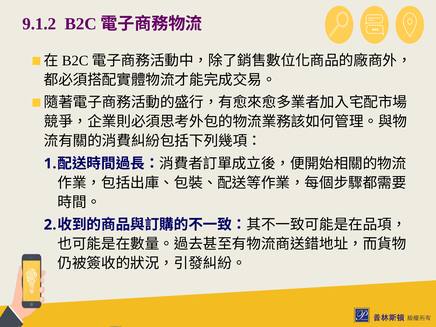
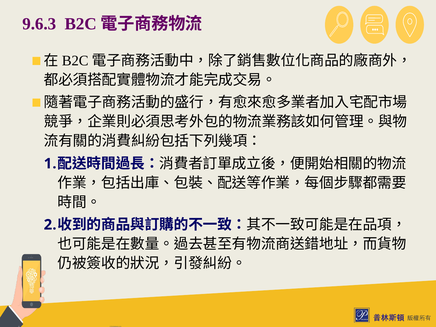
9.1.2: 9.1.2 -> 9.6.3 (39, 24)
